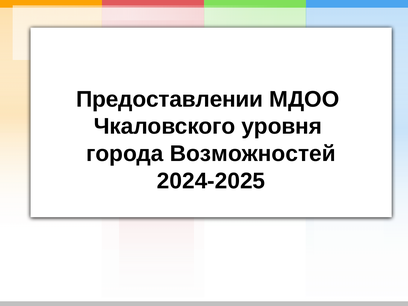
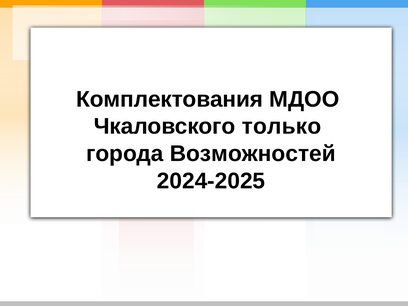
Предоставлении: Предоставлении -> Комплектования (170, 99)
уровня: уровня -> только (282, 126)
